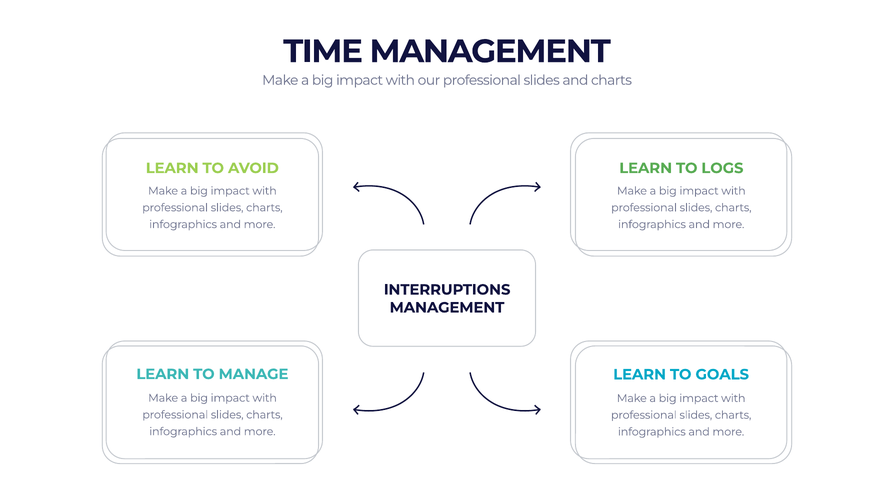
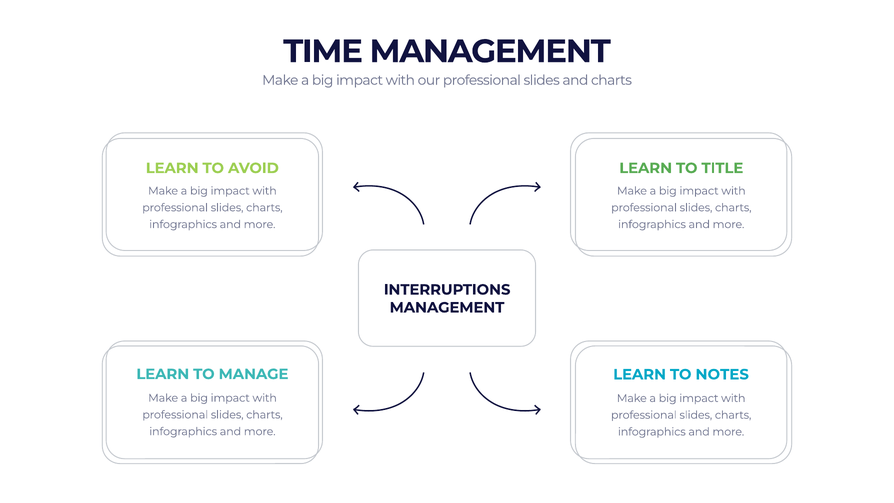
LOGS: LOGS -> TITLE (722, 168)
GOALS: GOALS -> NOTES (722, 374)
